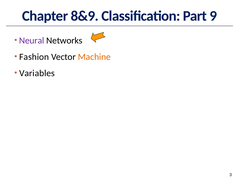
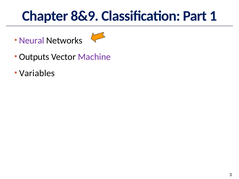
9: 9 -> 1 (213, 16)
Fashion: Fashion -> Outputs (34, 57)
Machine colour: orange -> purple (94, 57)
